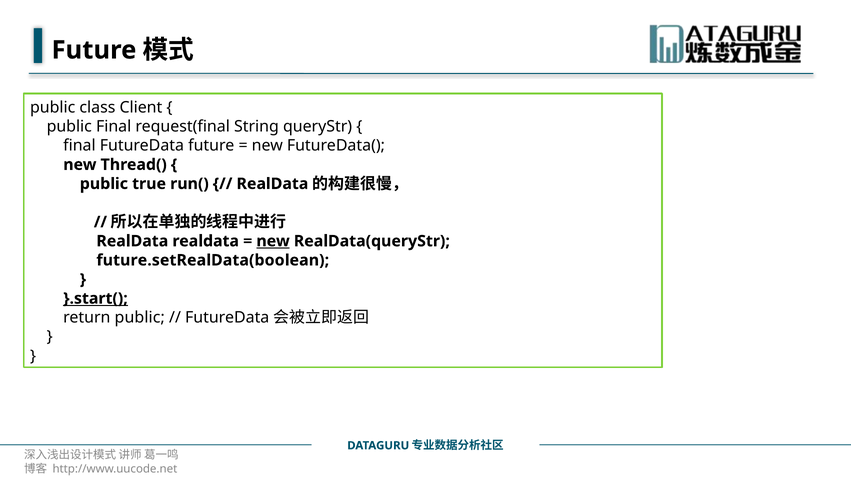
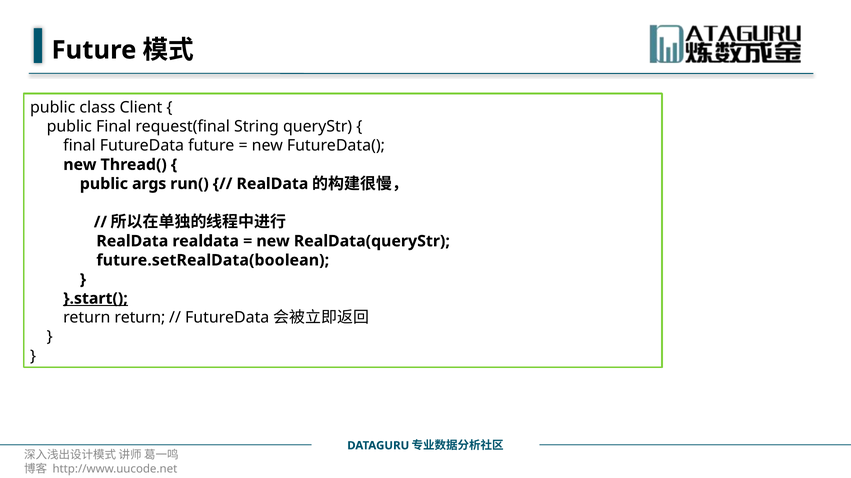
true: true -> args (149, 184)
new underline: present -> none (273, 241)
return public: public -> return (140, 318)
